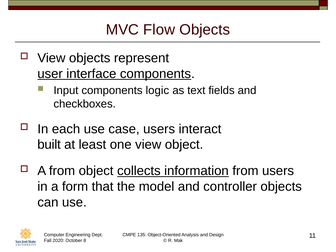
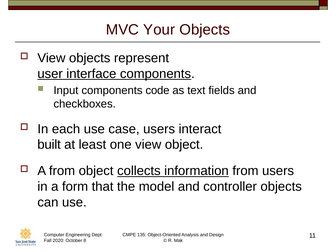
Flow: Flow -> Your (159, 30)
logic: logic -> code (157, 90)
